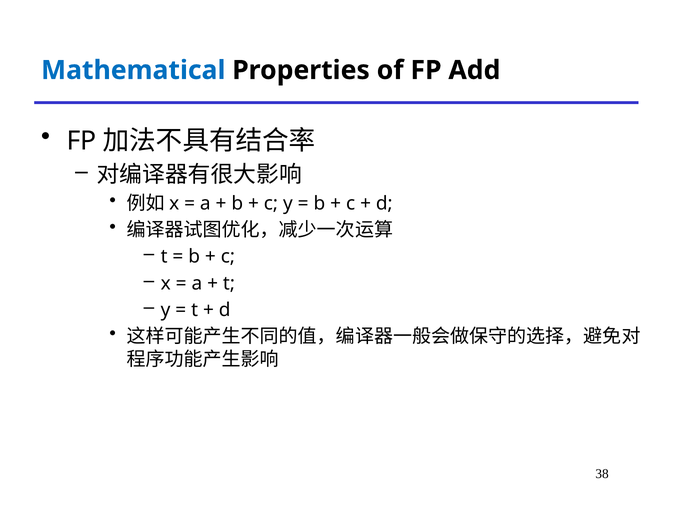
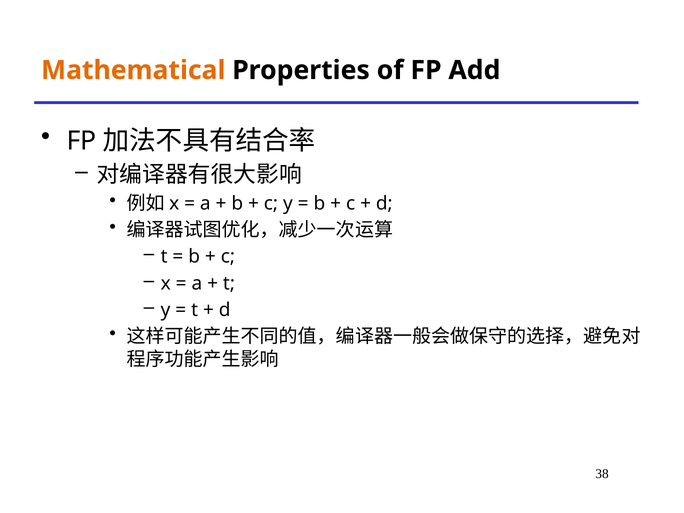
Mathematical colour: blue -> orange (133, 70)
